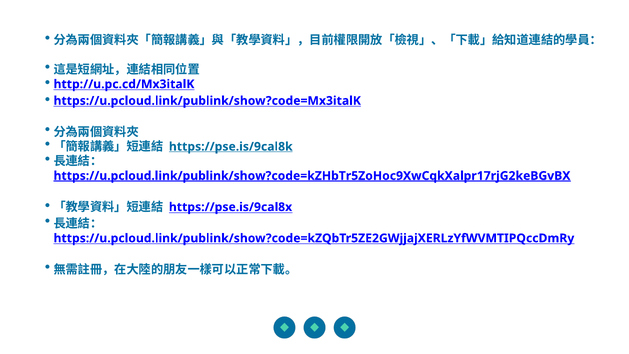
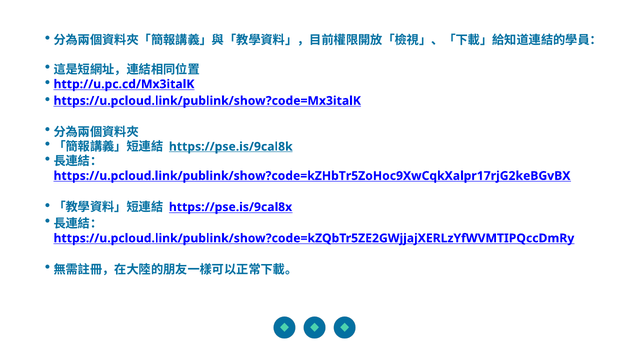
https://u.pcloud.link/publink/show?code=kZHbTr5ZoHoc9XwCqkXalpr17rjG2keBGvBX underline: present -> none (312, 176)
